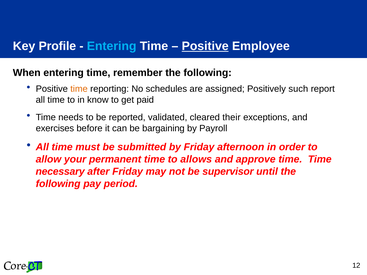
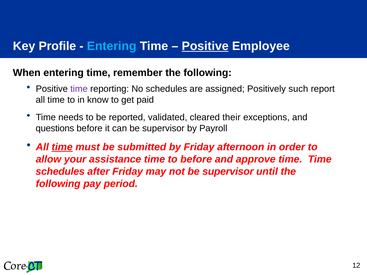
time colour: orange -> purple (79, 89)
exercises: exercises -> questions (55, 128)
can be bargaining: bargaining -> supervisor (163, 128)
time underline: none -> present (62, 147)
permanent: permanent -> assistance (115, 159)
to allows: allows -> before (196, 159)
necessary: necessary -> schedules (60, 172)
